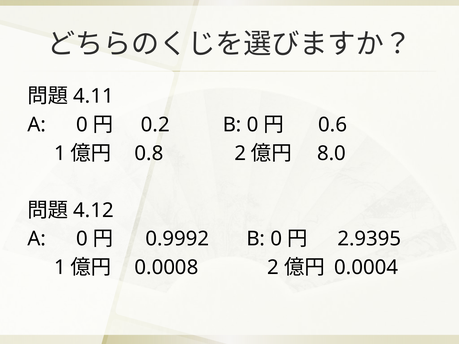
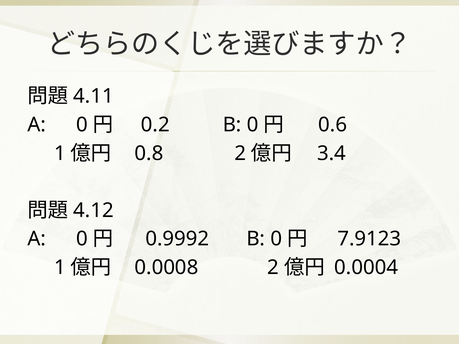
8.0: 8.0 -> 3.4 (332, 153)
2.9395: 2.9395 -> 7.9123 (369, 239)
